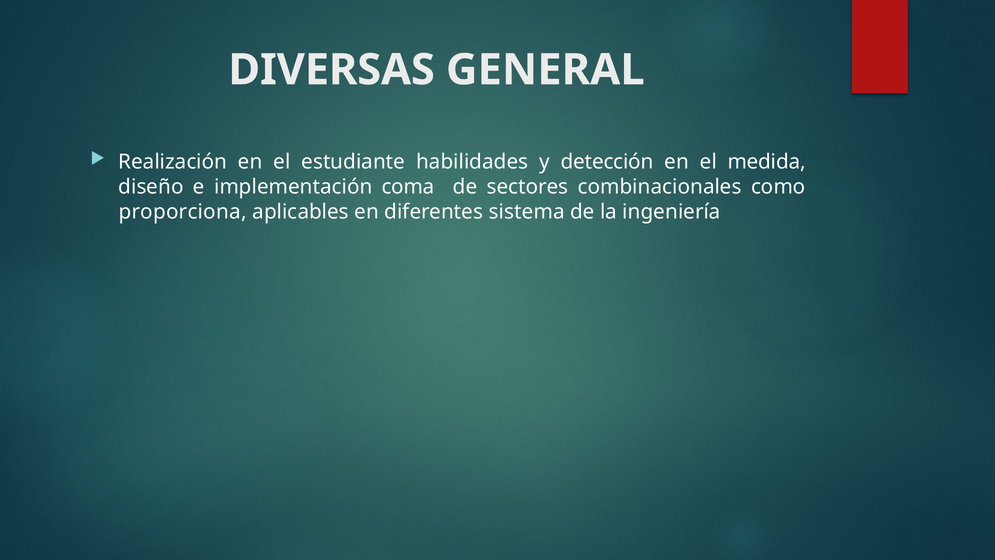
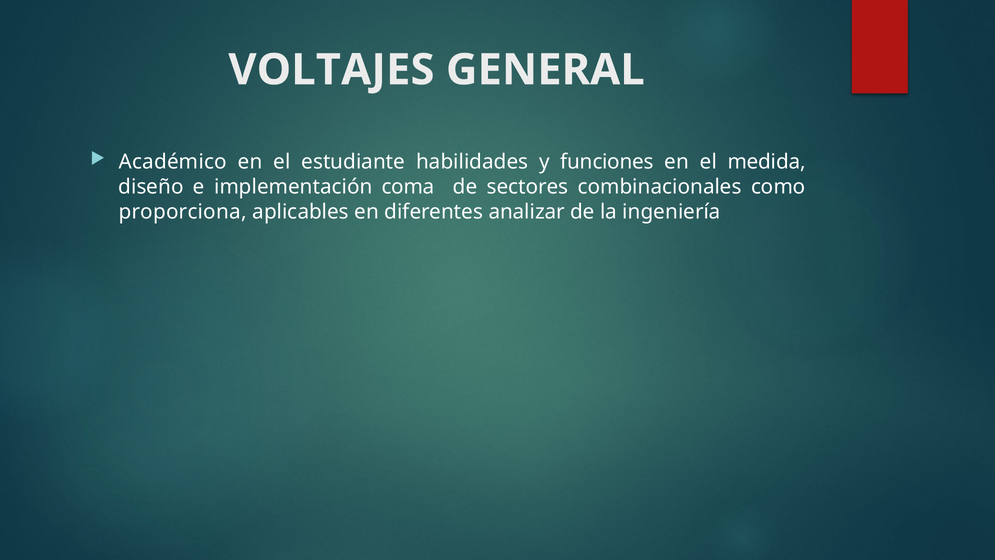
DIVERSAS: DIVERSAS -> VOLTAJES (331, 70)
Realización: Realización -> Académico (173, 162)
detección: detección -> funciones (607, 162)
sistema: sistema -> analizar (527, 212)
